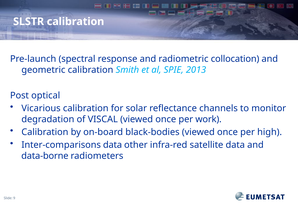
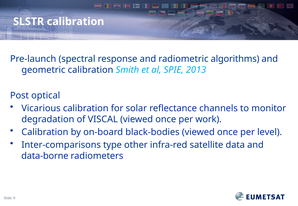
collocation: collocation -> algorithms (235, 59)
high: high -> level (270, 132)
Inter-comparisons data: data -> type (113, 145)
